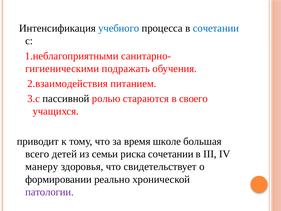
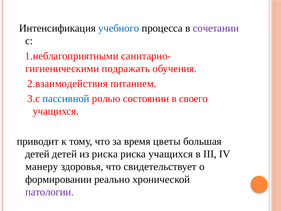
сочетании colour: blue -> purple (216, 28)
пассивной colour: black -> blue (66, 99)
стараются: стараются -> состоянии (146, 99)
школе: школе -> цветы (167, 141)
всего: всего -> детей (37, 154)
из семьи: семьи -> риска (105, 154)
риска сочетании: сочетании -> учащихся (171, 154)
